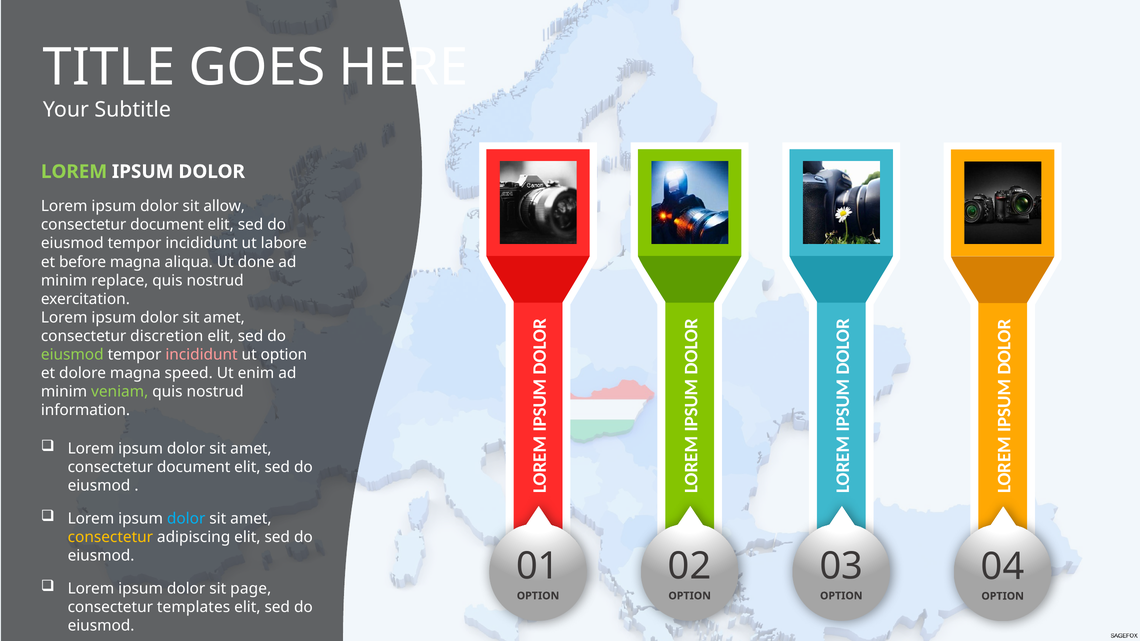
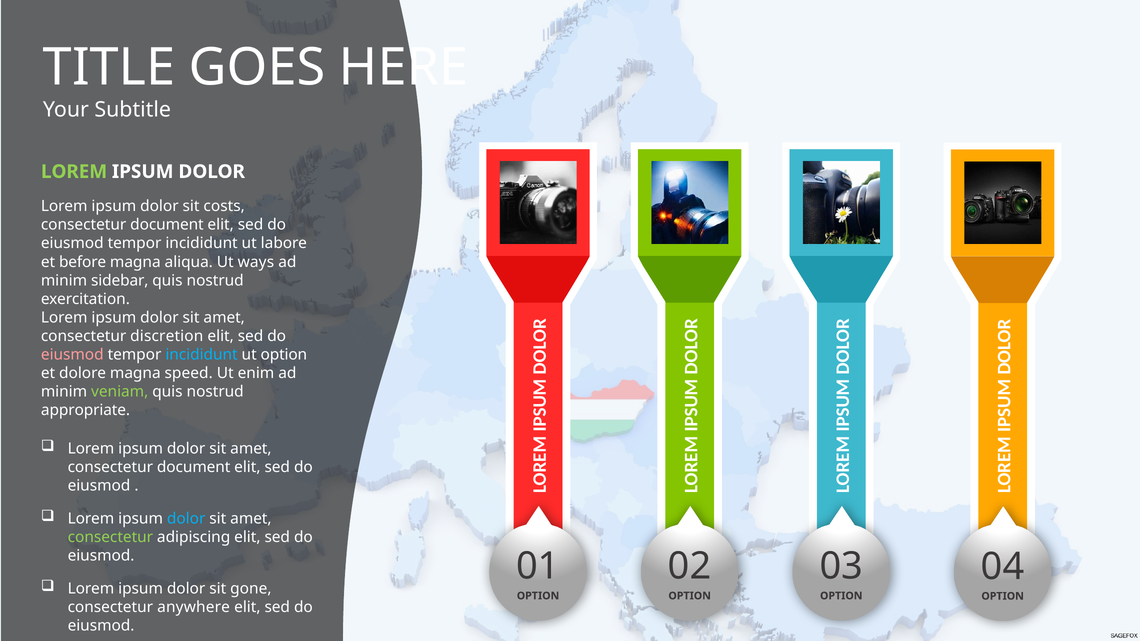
allow: allow -> costs (224, 206)
done: done -> ways (256, 262)
replace: replace -> sidebar (120, 281)
eiusmod colour: light green -> pink (72, 355)
incididunt colour: pink -> light blue (202, 355)
information: information -> appropriate (85, 410)
consectetur colour: yellow -> light green (110, 537)
page: page -> gone (251, 589)
templates: templates -> anywhere (194, 607)
